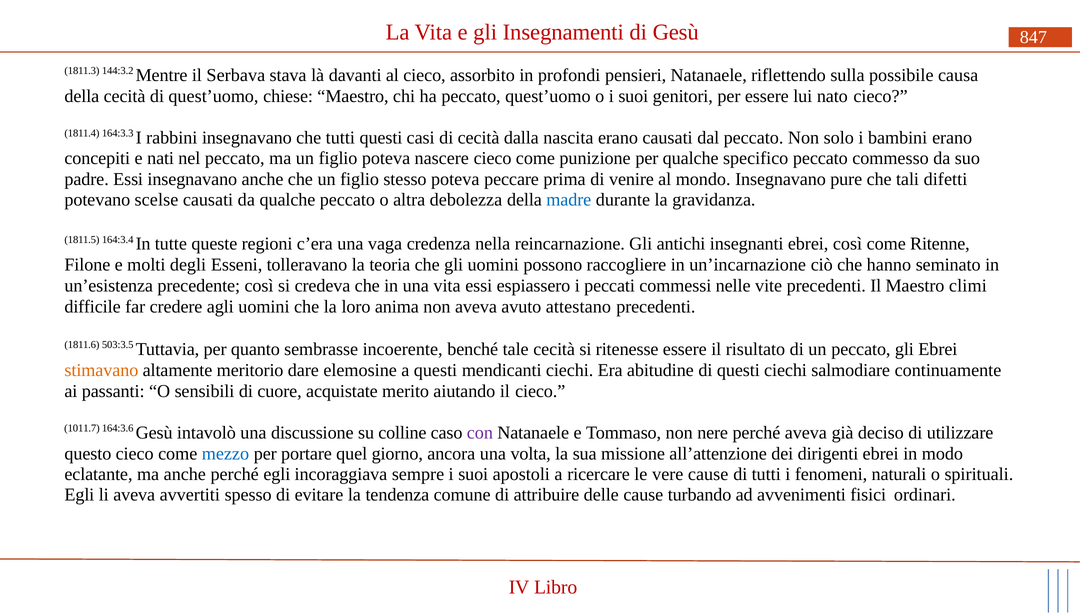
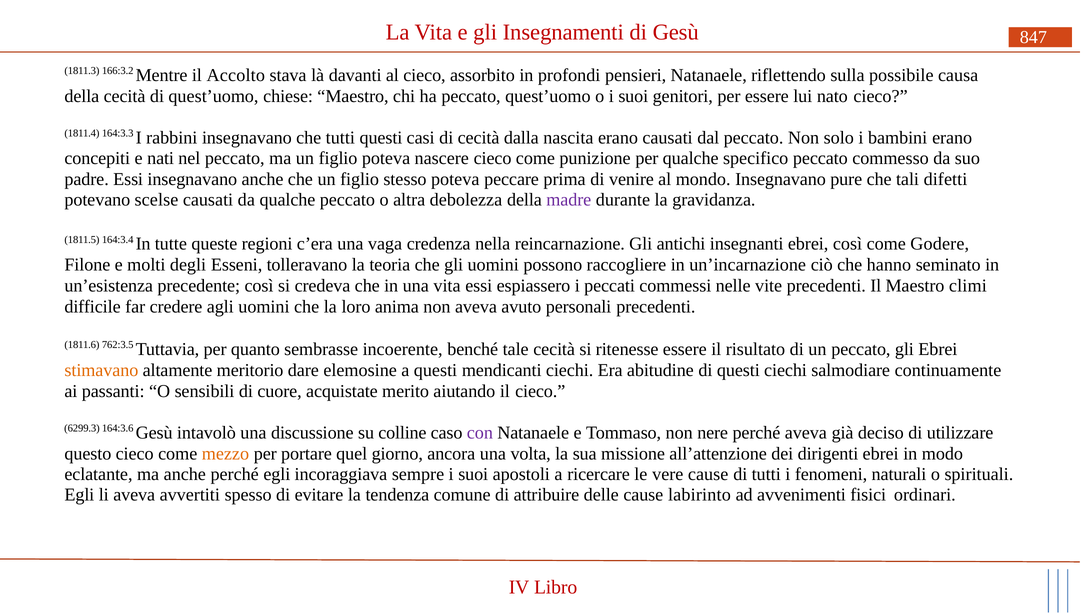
144:3.2: 144:3.2 -> 166:3.2 (118, 71)
Serbava: Serbava -> Accolto (236, 75)
madre colour: blue -> purple (569, 200)
Ritenne: Ritenne -> Godere (940, 244)
attestano: attestano -> personali (579, 307)
503:3.5: 503:3.5 -> 762:3.5 (118, 345)
1011.7: 1011.7 -> 6299.3 (82, 429)
mezzo colour: blue -> orange (225, 454)
turbando: turbando -> labirinto (699, 495)
